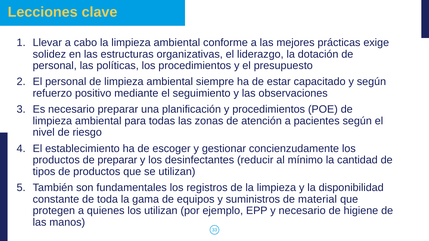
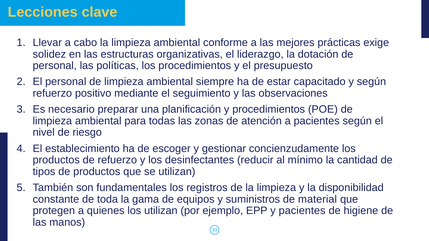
de preparar: preparar -> refuerzo (117, 160)
y necesario: necesario -> pacientes (302, 211)
